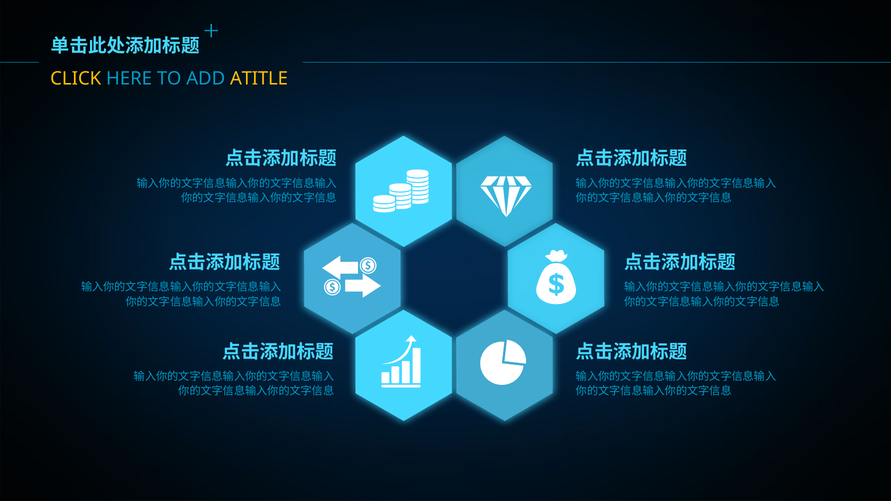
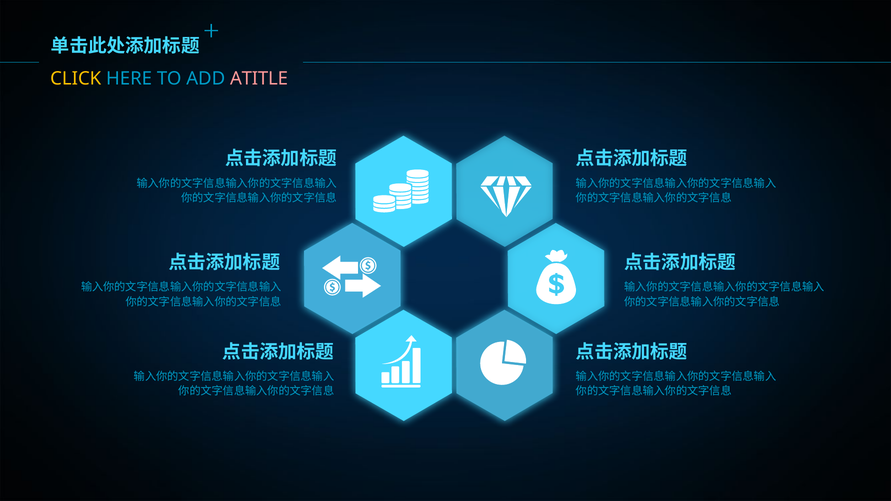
ATITLE colour: yellow -> pink (259, 78)
